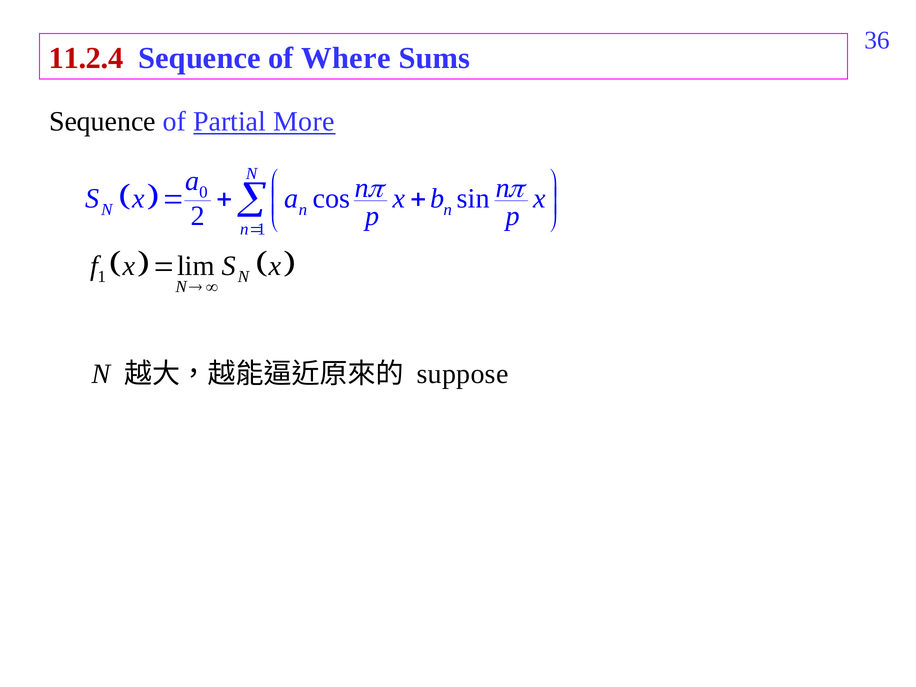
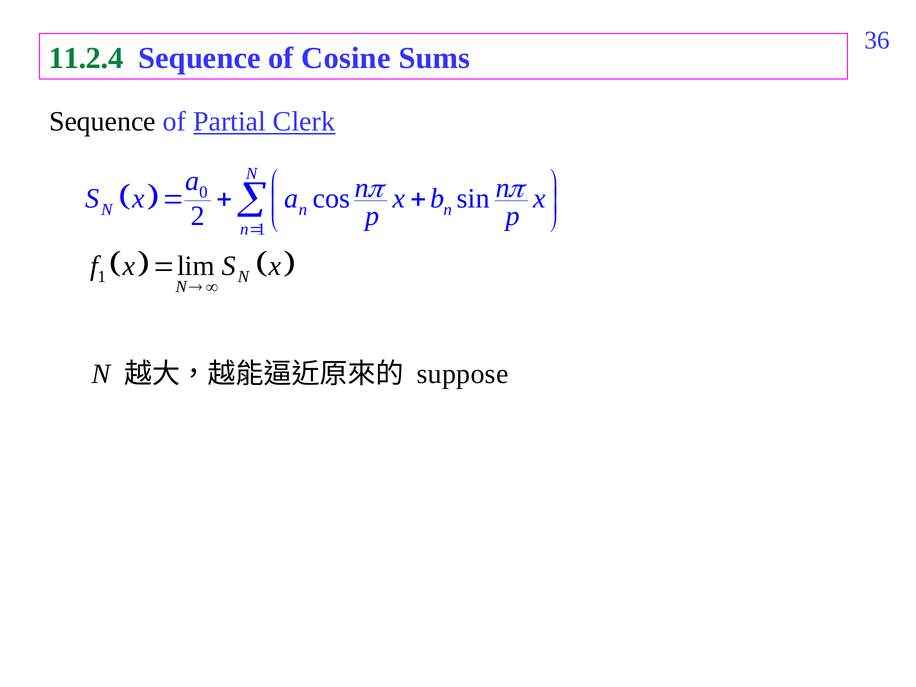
11.2.4 colour: red -> green (86, 58)
Where: Where -> Cosine (346, 58)
More: More -> Clerk (304, 122)
